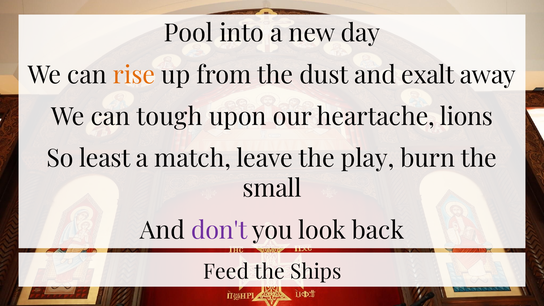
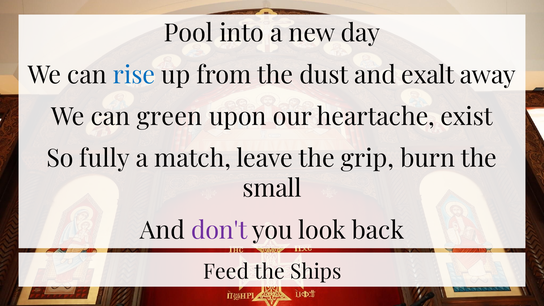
rise colour: orange -> blue (134, 75)
tough: tough -> green (169, 117)
lions: lions -> exist (466, 117)
least: least -> fully (104, 159)
play: play -> grip (367, 159)
